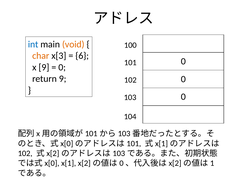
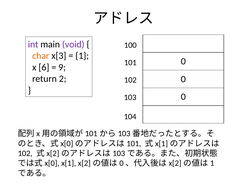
int colour: blue -> purple (33, 44)
void colour: orange -> purple (73, 44)
6: 6 -> 1 (82, 56)
x 9: 9 -> 6 (44, 67)
0: 0 -> 9 (62, 67)
return 9: 9 -> 2 (63, 79)
